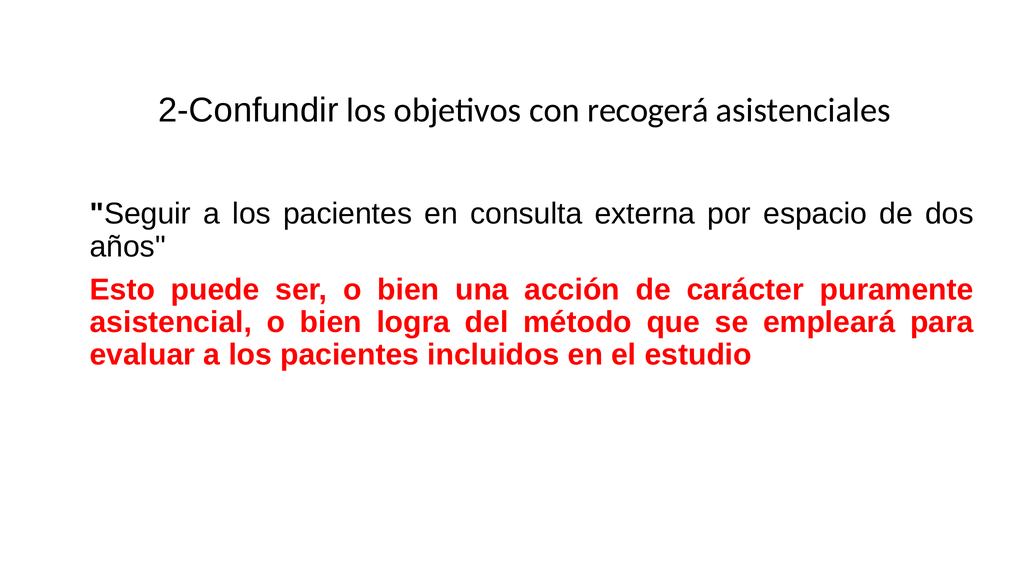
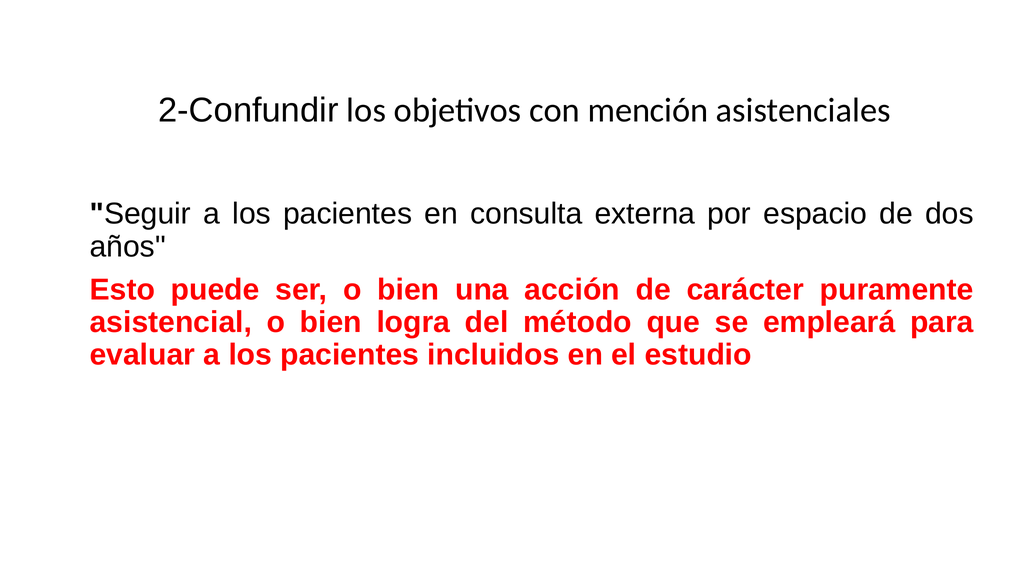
recogerá: recogerá -> mención (648, 110)
